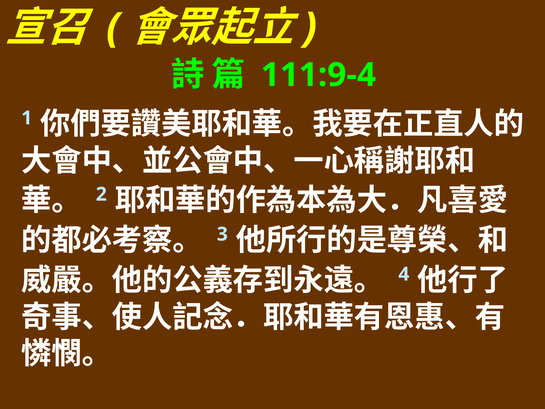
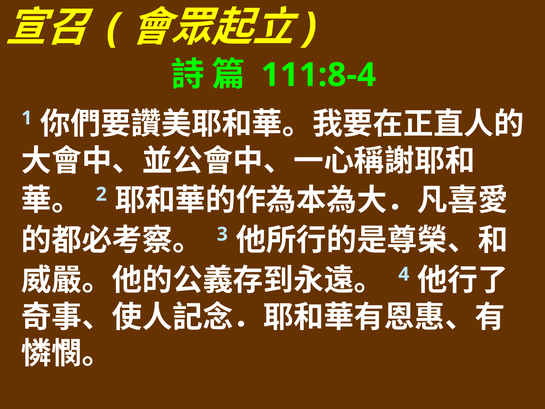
111:9-4: 111:9-4 -> 111:8-4 (318, 75)
